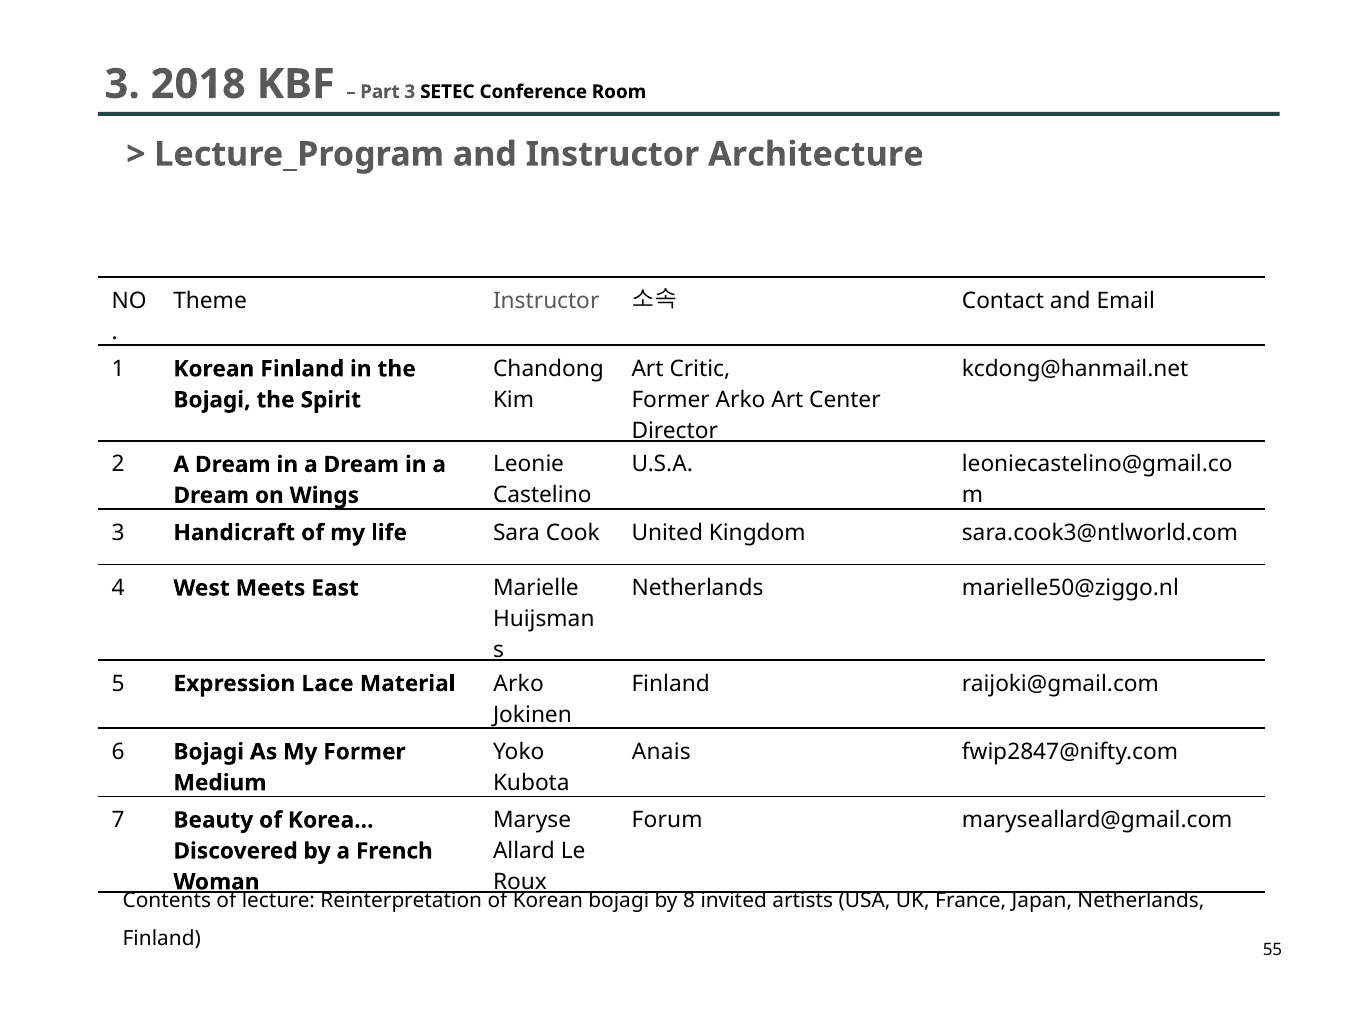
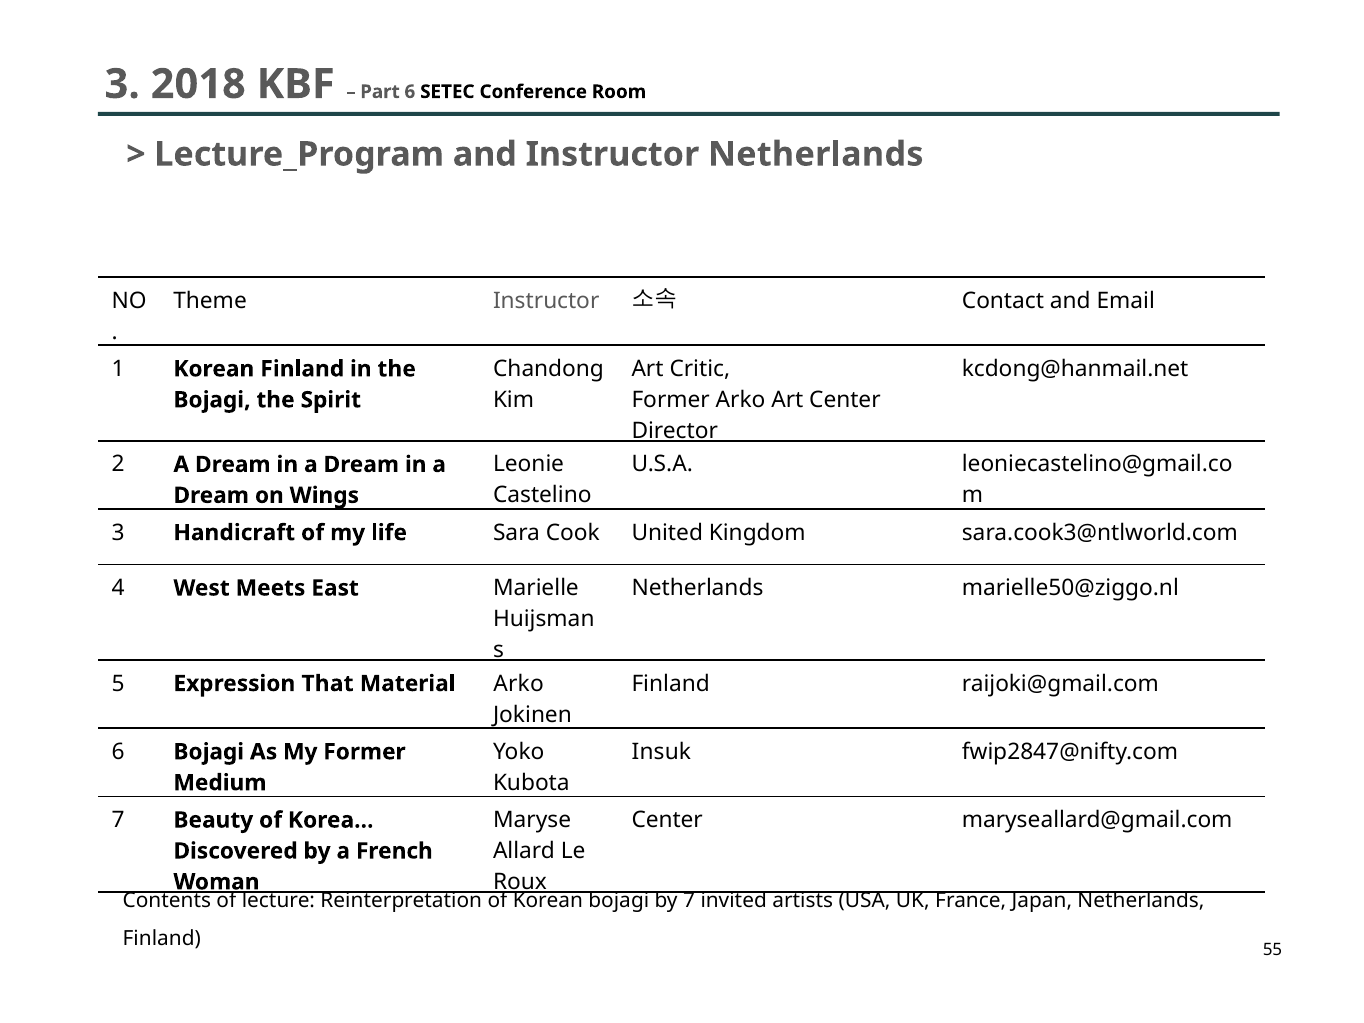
Part 3: 3 -> 6 (410, 92)
Instructor Architecture: Architecture -> Netherlands (816, 154)
Lace: Lace -> That (327, 684)
Anais: Anais -> Insuk (661, 752)
Forum: Forum -> Center (667, 820)
by 8: 8 -> 7 (689, 901)
